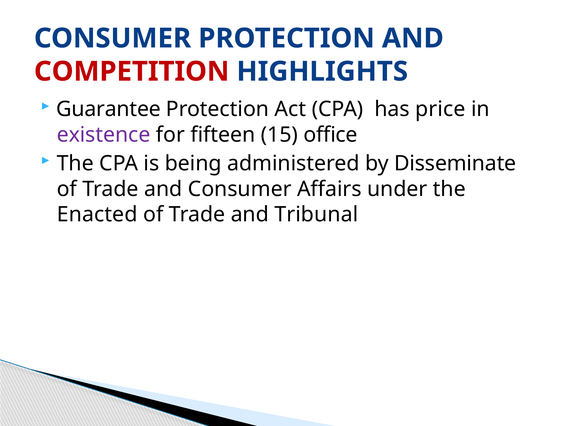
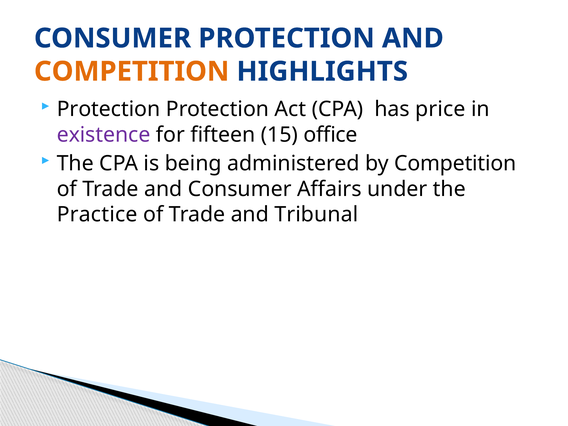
COMPETITION colour: red -> orange (132, 71)
Guarantee: Guarantee -> Protection (109, 109)
by Disseminate: Disseminate -> Competition (455, 163)
Enacted: Enacted -> Practice (97, 215)
